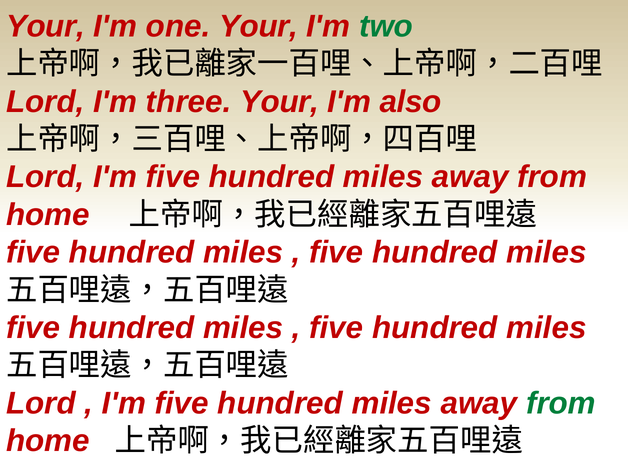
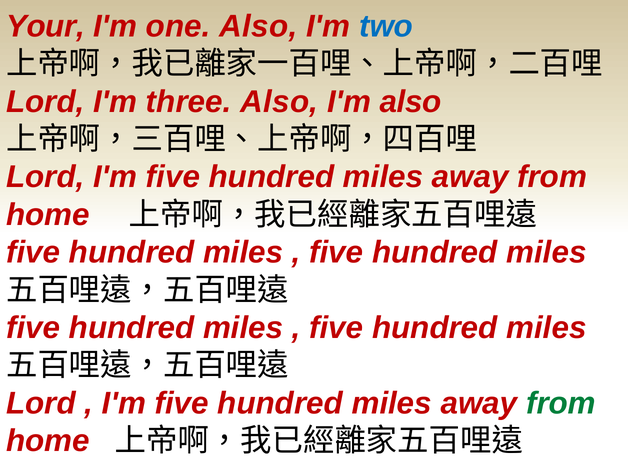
one Your: Your -> Also (258, 26)
two colour: green -> blue (386, 26)
three Your: Your -> Also (279, 102)
